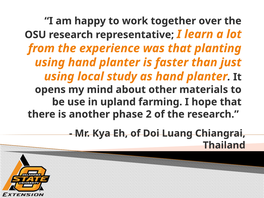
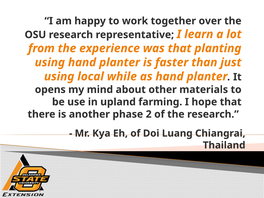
study: study -> while (122, 76)
